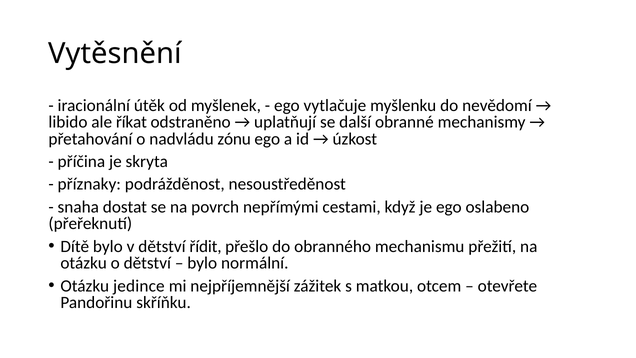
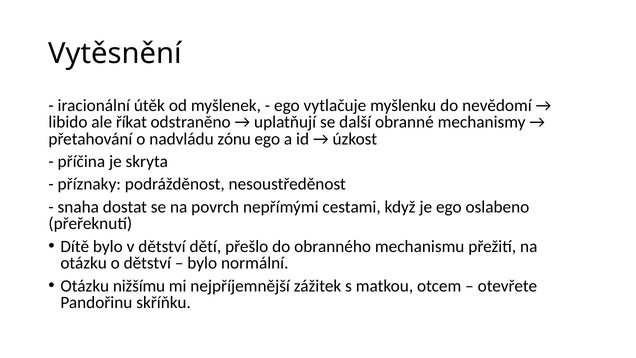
řídit: řídit -> dětí (205, 246)
jedince: jedince -> nižšímu (139, 286)
